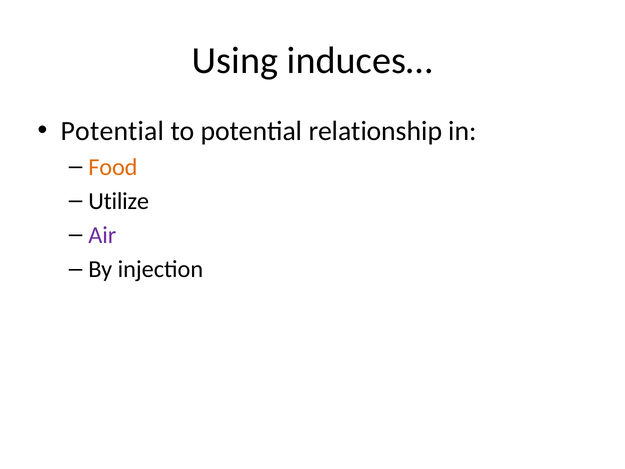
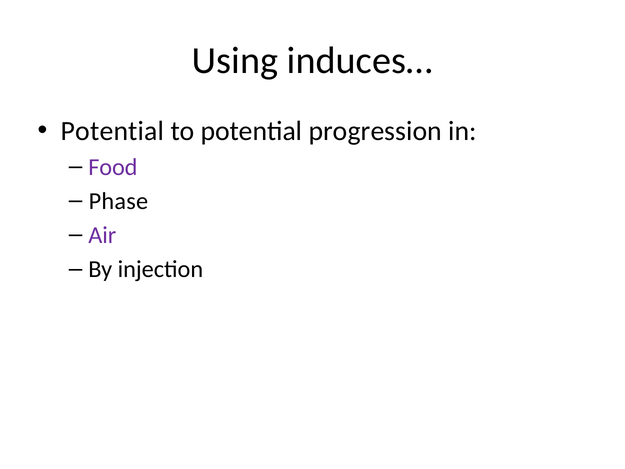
relationship: relationship -> progression (375, 131)
Food colour: orange -> purple (113, 167)
Utilize: Utilize -> Phase (118, 201)
